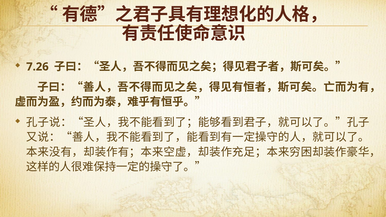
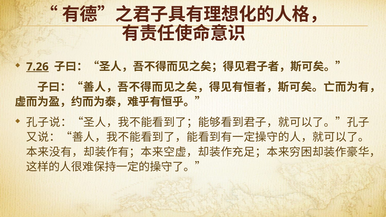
7.26 underline: none -> present (37, 67)
